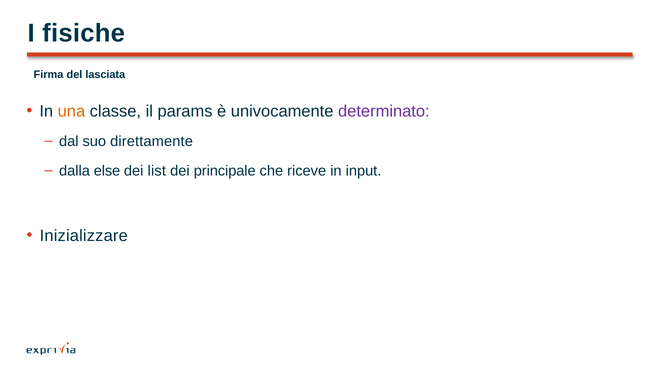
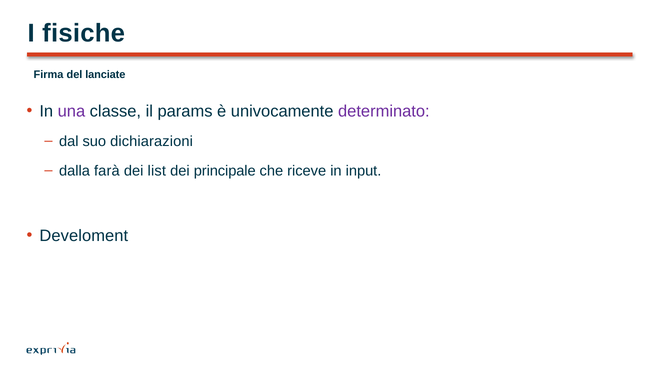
lasciata: lasciata -> lanciate (105, 75)
una colour: orange -> purple (71, 111)
direttamente: direttamente -> dichiarazioni (152, 142)
else: else -> farà (107, 171)
Inizializzare: Inizializzare -> Develoment (84, 236)
